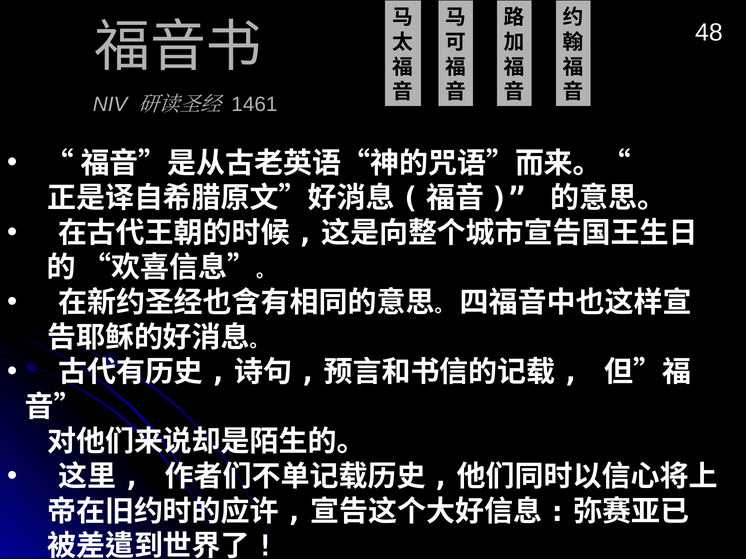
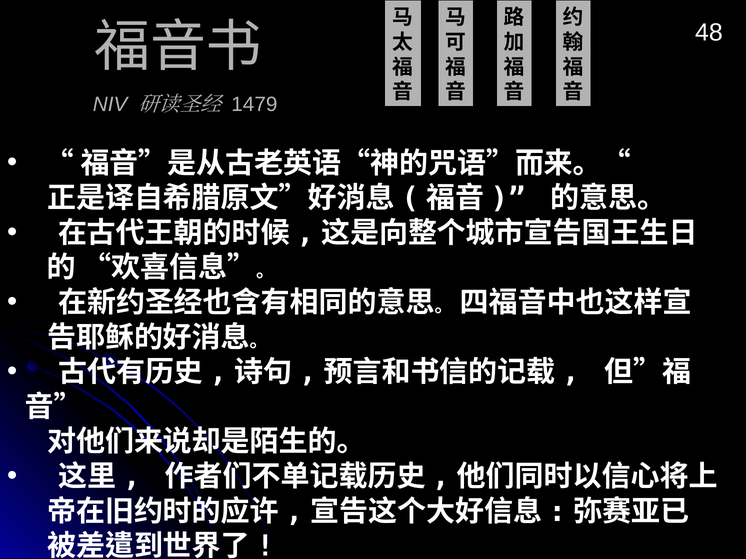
1461: 1461 -> 1479 (254, 105)
